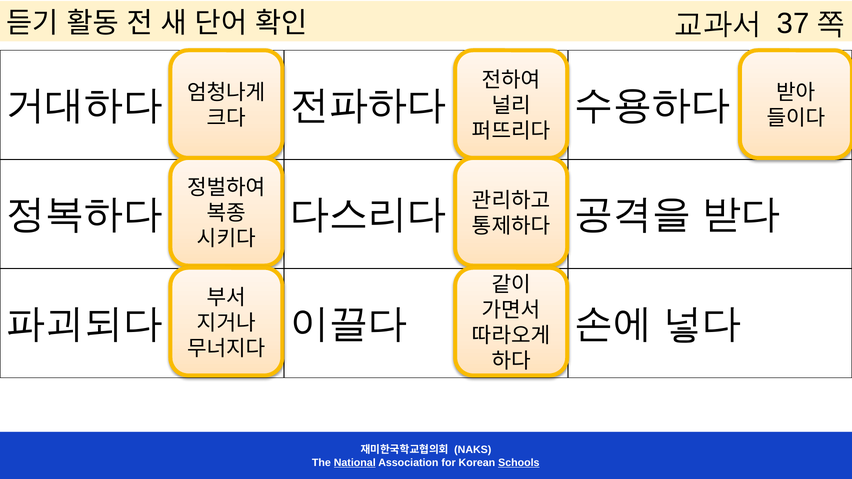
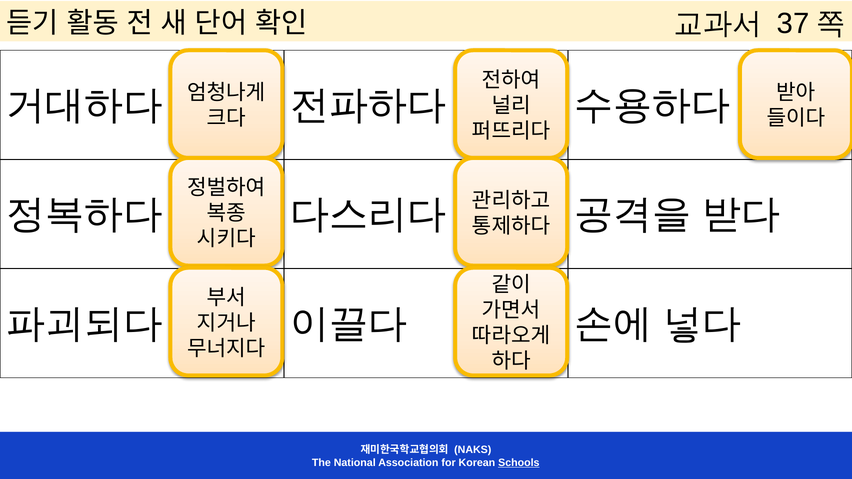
National underline: present -> none (355, 463)
